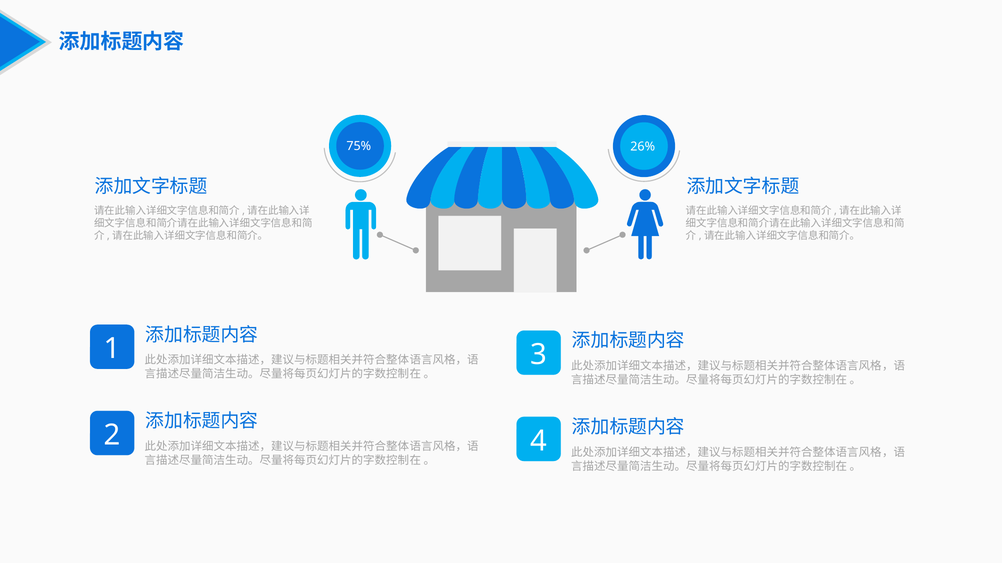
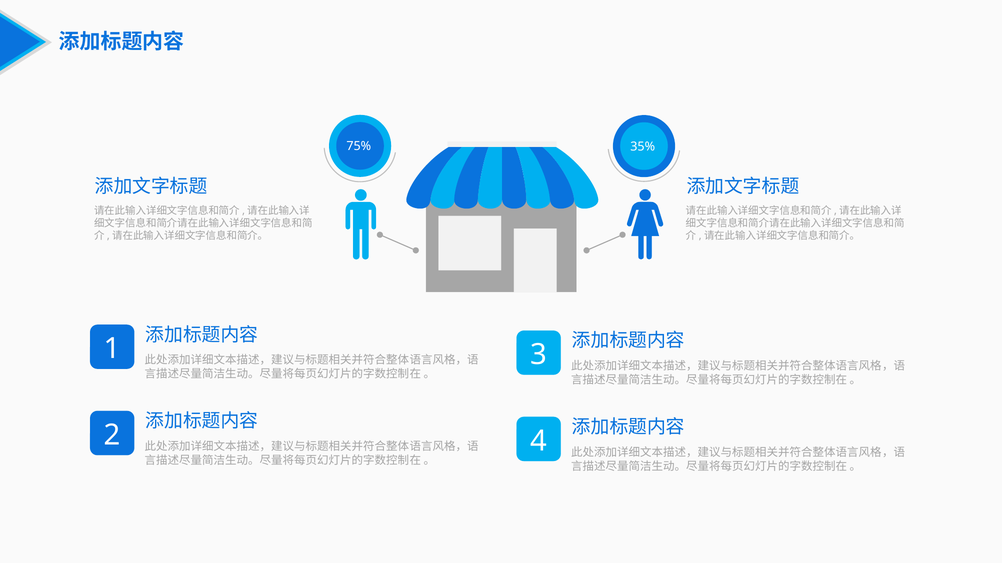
26%: 26% -> 35% (643, 147)
